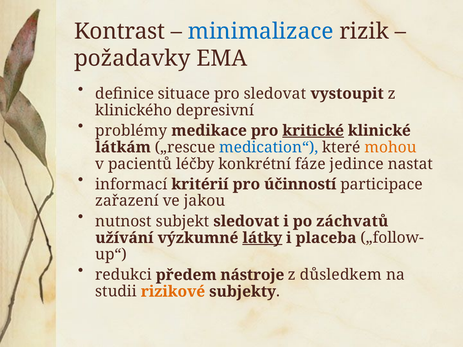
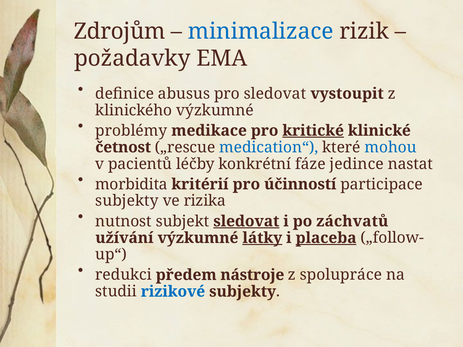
Kontrast: Kontrast -> Zdrojům (120, 31)
situace: situace -> abusus (184, 94)
klinického depresivní: depresivní -> výzkumné (215, 110)
látkám: látkám -> četnost (123, 147)
mohou colour: orange -> blue (391, 147)
informací: informací -> morbidita (131, 184)
zařazení: zařazení -> subjekty (127, 201)
jakou: jakou -> rizika (205, 201)
sledovat underline: none -> present (246, 221)
placeba underline: none -> present (326, 238)
důsledkem: důsledkem -> spolupráce (341, 275)
rizikové colour: orange -> blue (173, 292)
